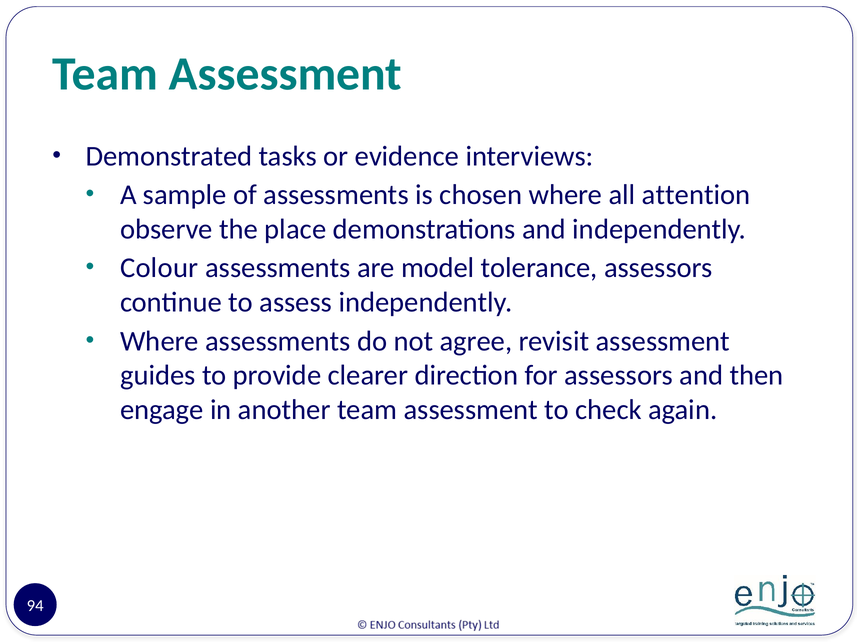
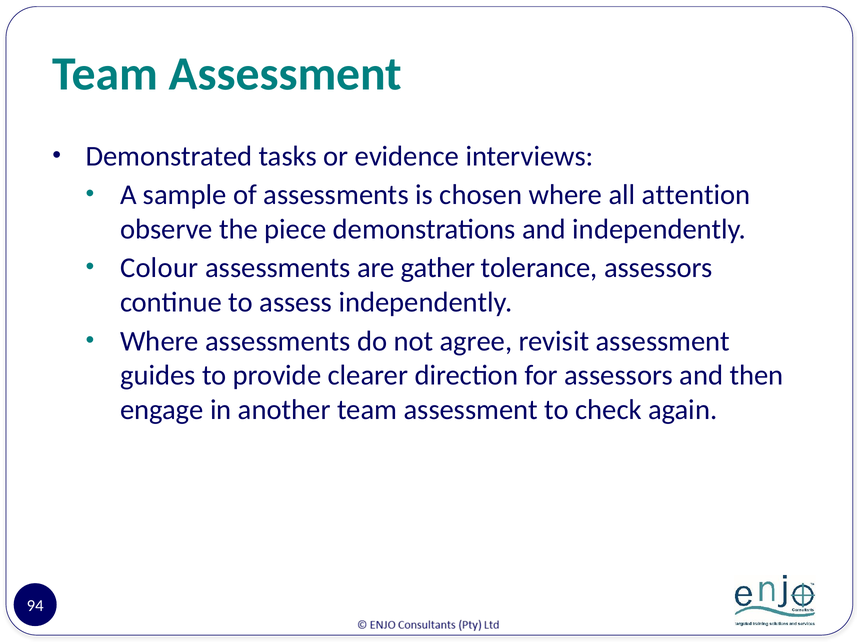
place: place -> piece (295, 229)
model: model -> gather (438, 268)
